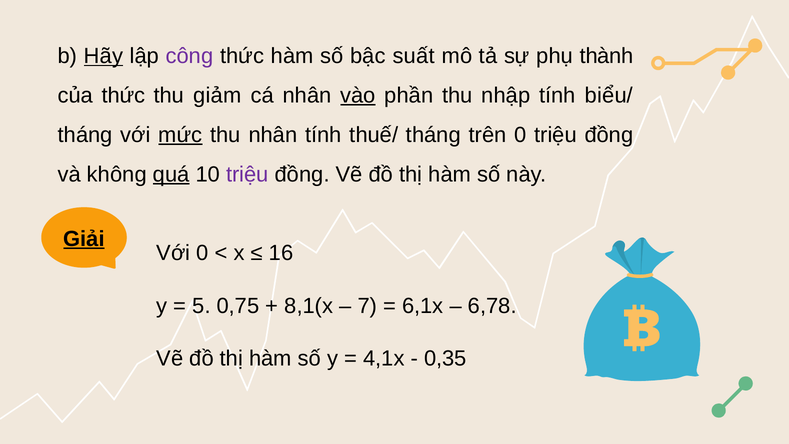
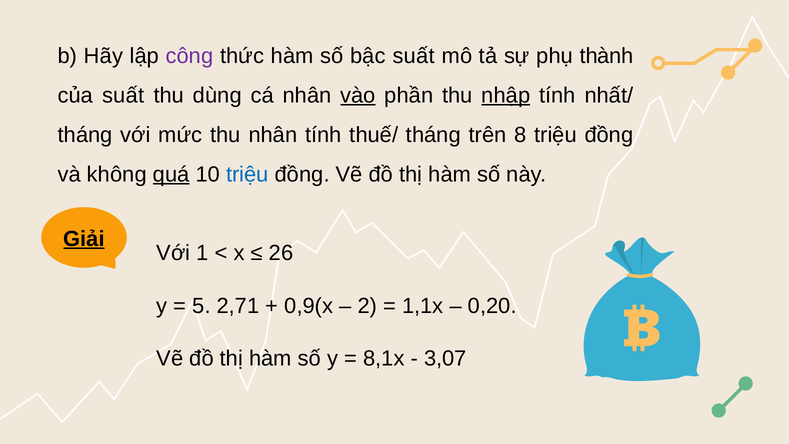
Hãy underline: present -> none (103, 56)
của thức: thức -> suất (123, 95)
giảm: giảm -> dùng (217, 95)
nhập underline: none -> present (506, 95)
biểu/: biểu/ -> nhất/ (609, 95)
mức underline: present -> none (180, 135)
trên 0: 0 -> 8 (520, 135)
triệu colour: purple -> blue (247, 174)
Với 0: 0 -> 1 (202, 253)
16: 16 -> 26 (281, 253)
0,75: 0,75 -> 2,71 (238, 306)
8,1(x: 8,1(x -> 0,9(x (309, 306)
7: 7 -> 2 (367, 306)
6,1x: 6,1x -> 1,1x (423, 306)
6,78: 6,78 -> 0,20 (492, 306)
4,1x: 4,1x -> 8,1x (384, 358)
0,35: 0,35 -> 3,07 (445, 358)
